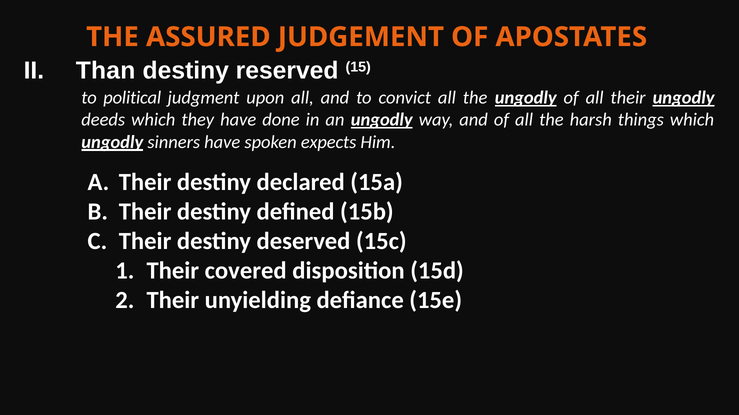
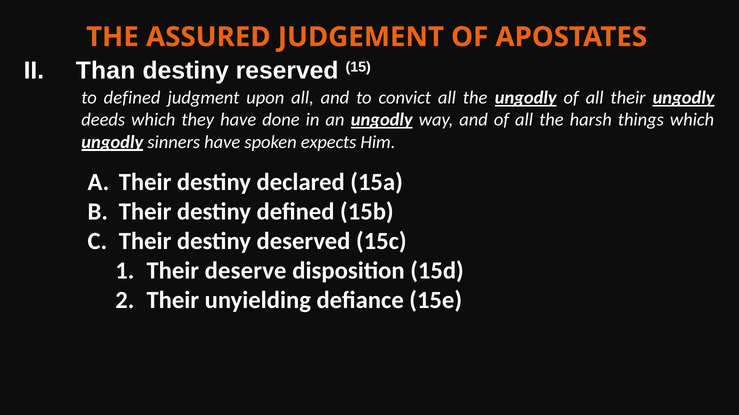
to political: political -> defined (132, 98)
covered: covered -> deserve (246, 271)
